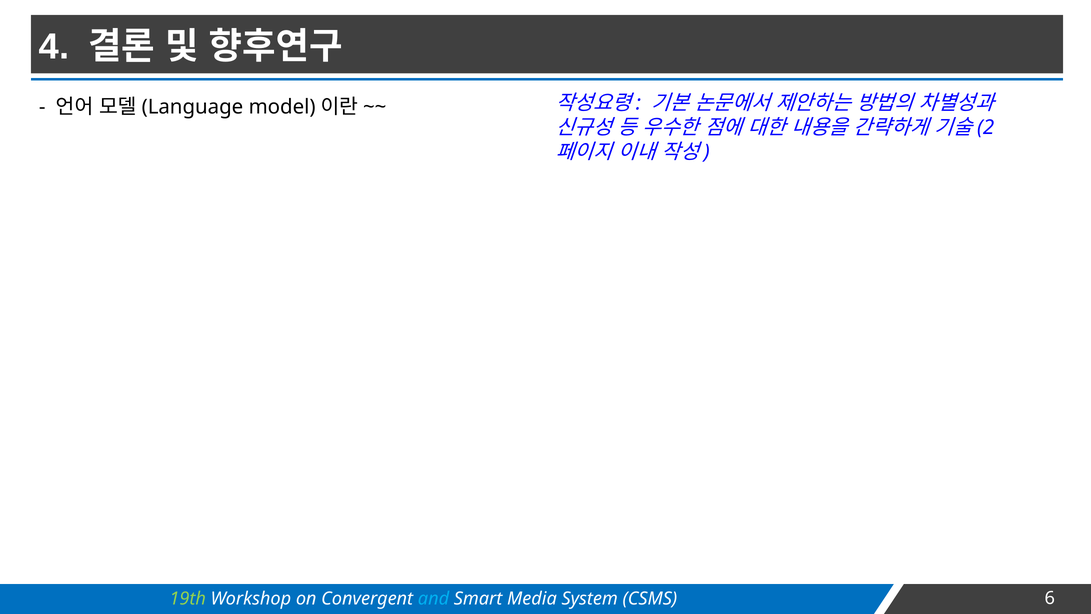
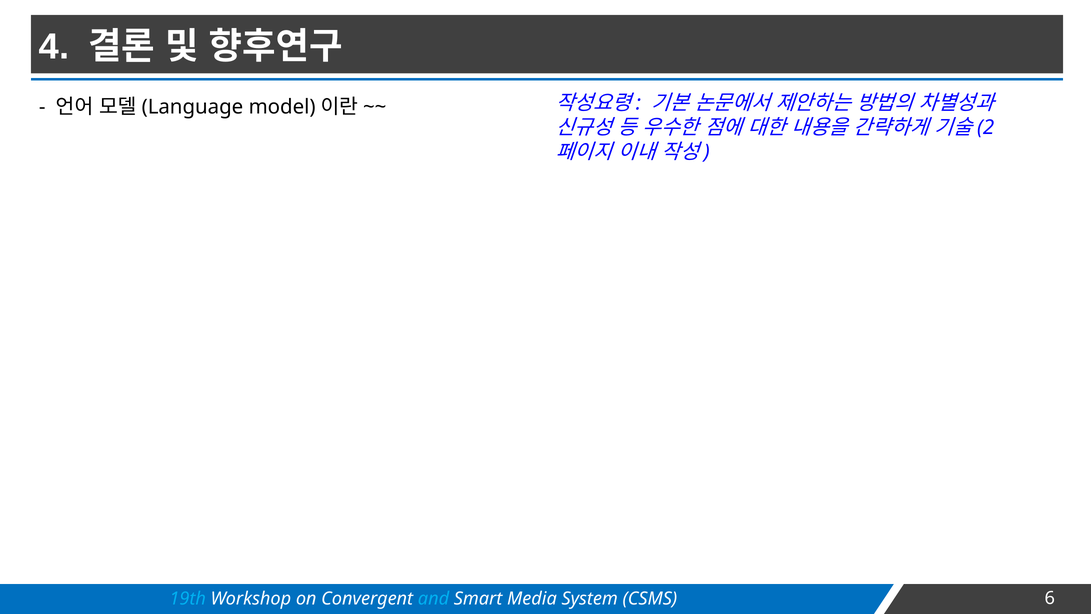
19th colour: light green -> light blue (188, 599)
